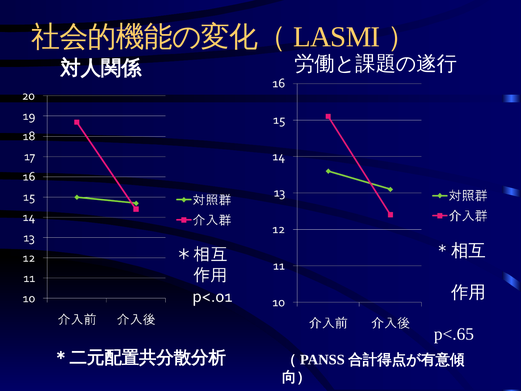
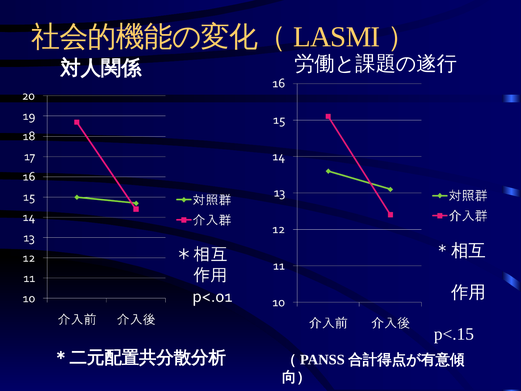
p<.65: p<.65 -> p<.15 (454, 334)
